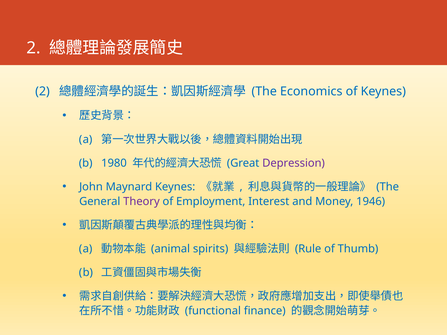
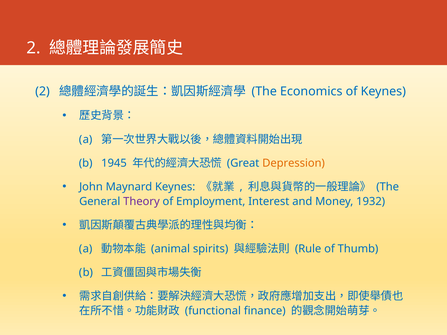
1980: 1980 -> 1945 (114, 163)
Depression colour: purple -> orange (294, 163)
1946: 1946 -> 1932 (371, 202)
